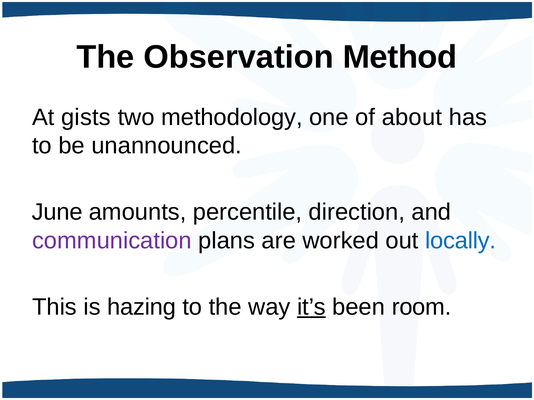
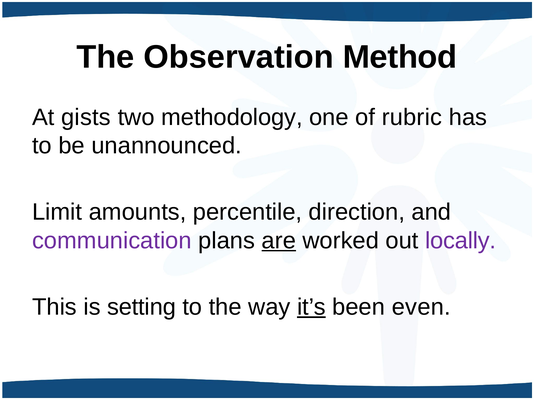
about: about -> rubric (412, 117)
June: June -> Limit (57, 212)
are underline: none -> present (279, 241)
locally colour: blue -> purple (461, 241)
hazing: hazing -> setting (142, 307)
room: room -> even (421, 307)
